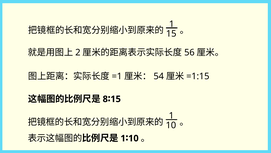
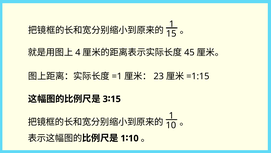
2: 2 -> 4 (78, 52)
56: 56 -> 45 (189, 52)
54: 54 -> 23 (159, 76)
8: 8 -> 3 (105, 99)
